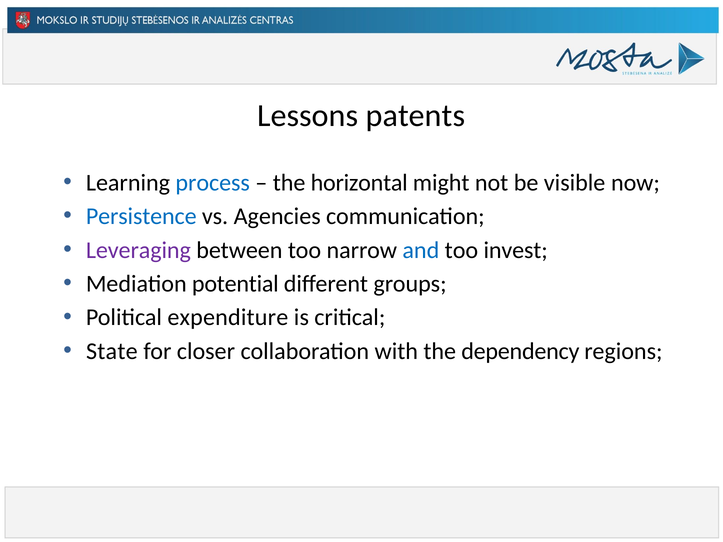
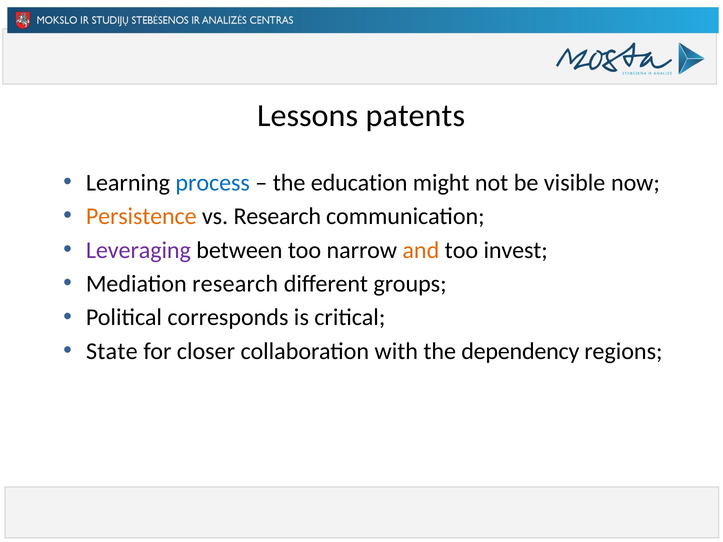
horizontal: horizontal -> education (359, 183)
Persistence colour: blue -> orange (141, 216)
vs Agencies: Agencies -> Research (277, 216)
and colour: blue -> orange (421, 250)
Mediation potential: potential -> research (235, 284)
expenditure: expenditure -> corresponds (228, 318)
